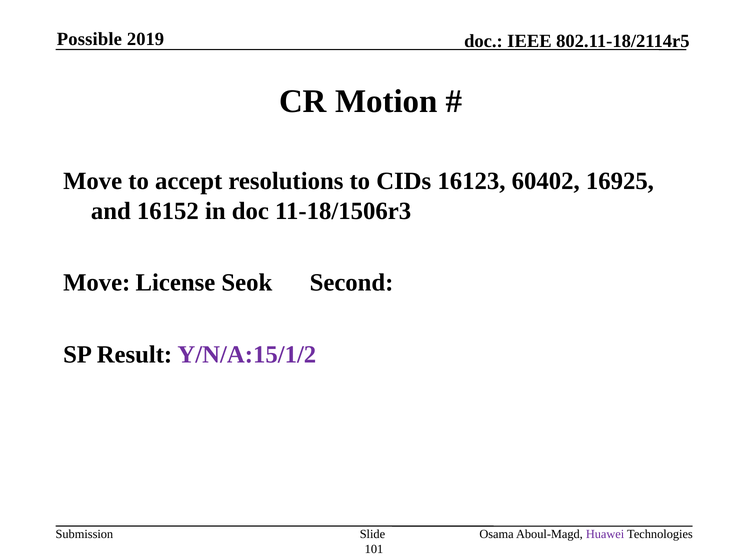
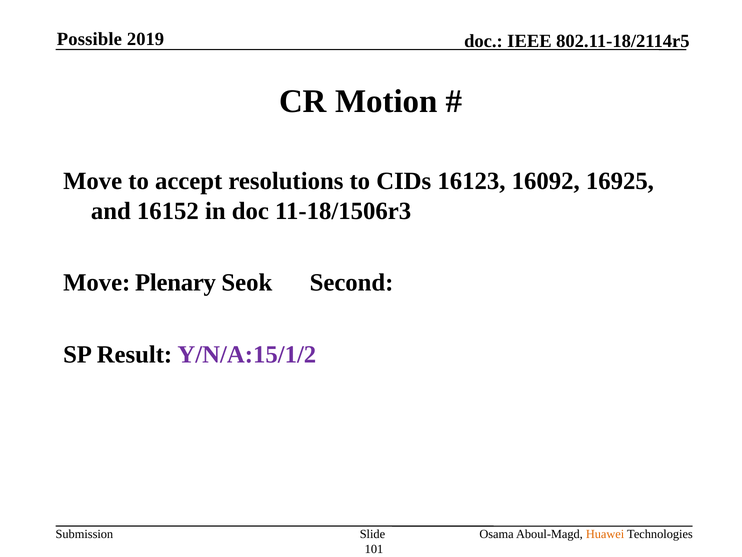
60402: 60402 -> 16092 (546, 181)
License: License -> Plenary (176, 283)
Huawei colour: purple -> orange (605, 534)
